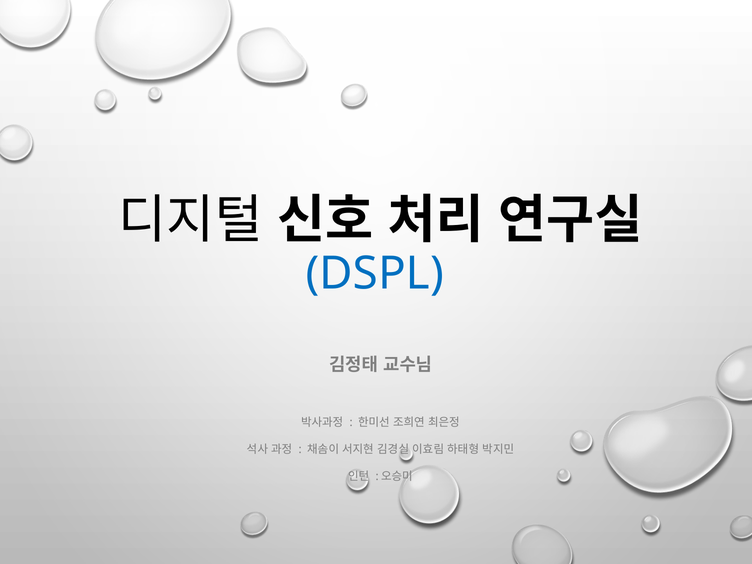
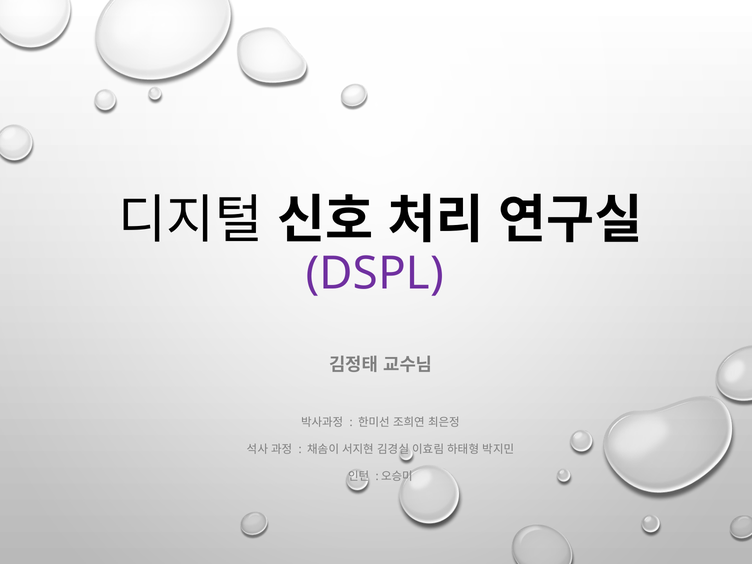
DSPL colour: blue -> purple (375, 273)
